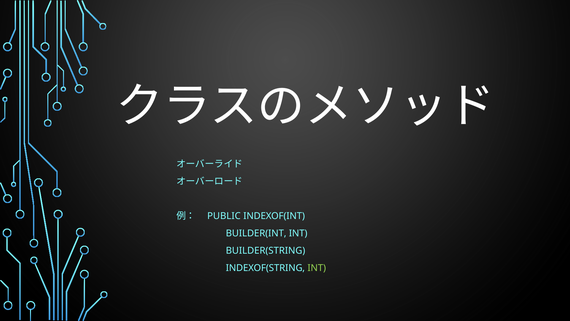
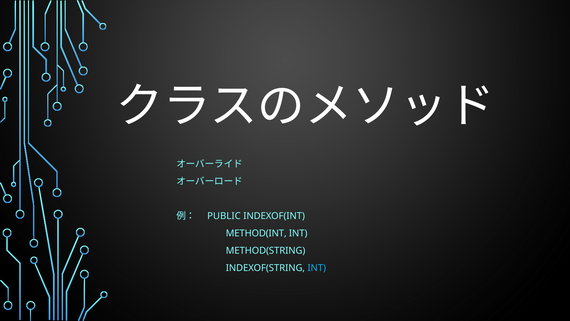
BUILDER(INT: BUILDER(INT -> METHOD(INT (256, 233)
BUILDER(STRING: BUILDER(STRING -> METHOD(STRING (266, 250)
INT colour: light green -> light blue (317, 268)
